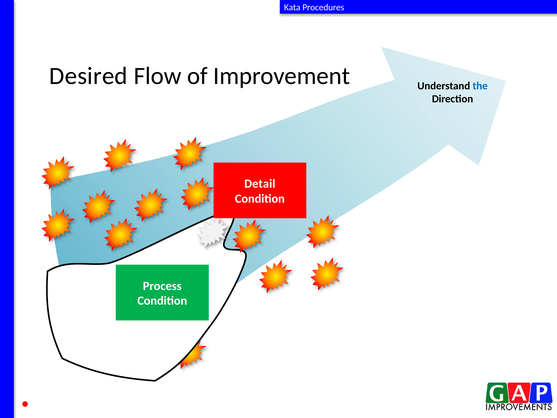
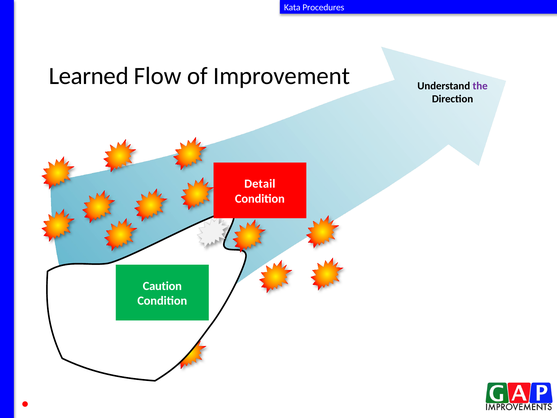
Desired: Desired -> Learned (89, 76)
the colour: blue -> purple (480, 86)
Process: Process -> Caution (162, 286)
